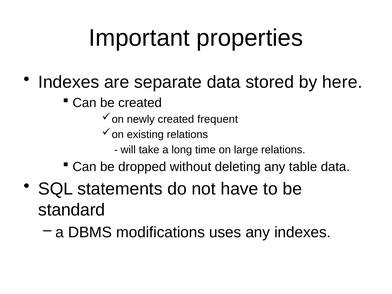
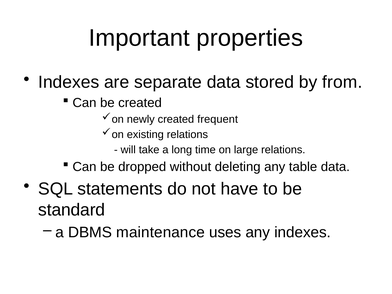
here: here -> from (342, 82)
modifications: modifications -> maintenance (161, 232)
